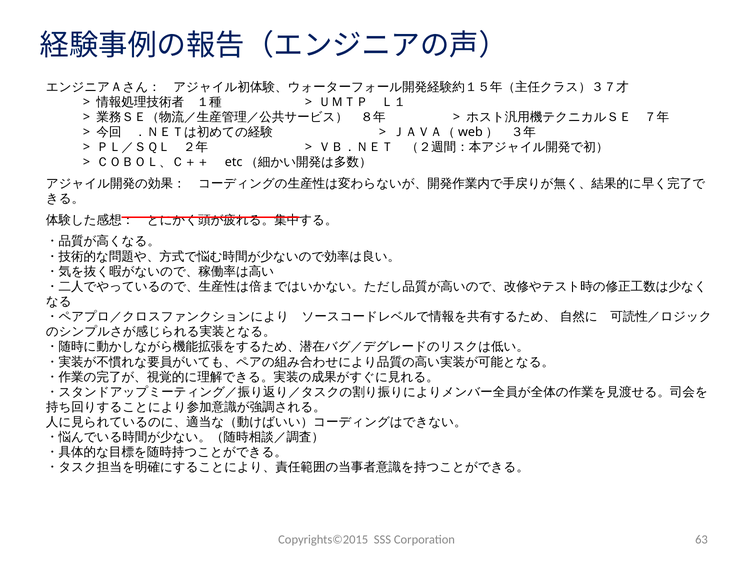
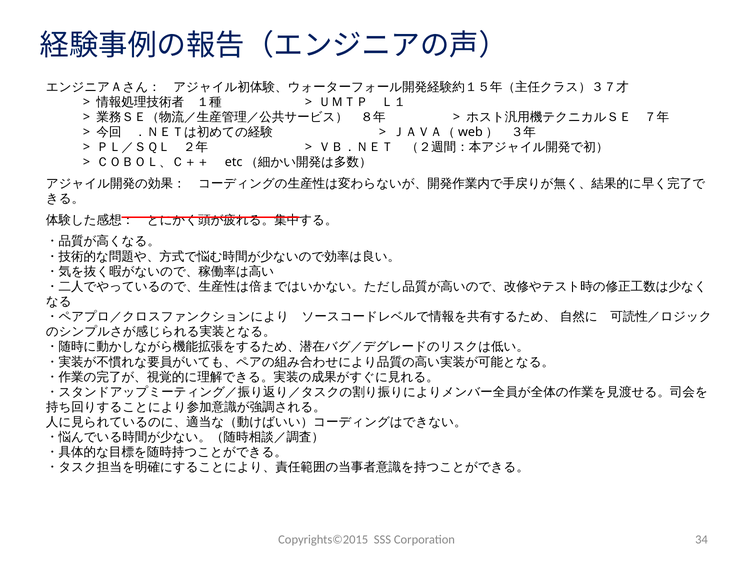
63: 63 -> 34 (701, 539)
